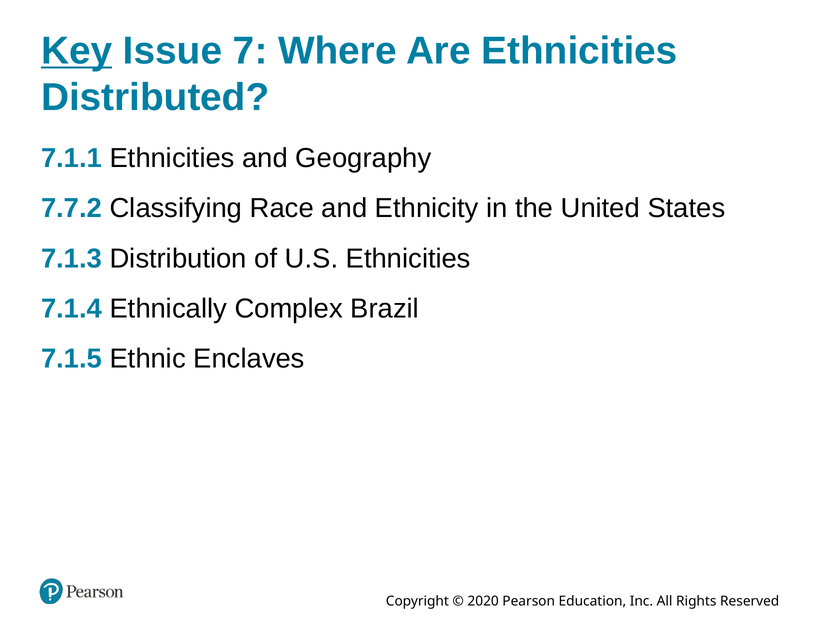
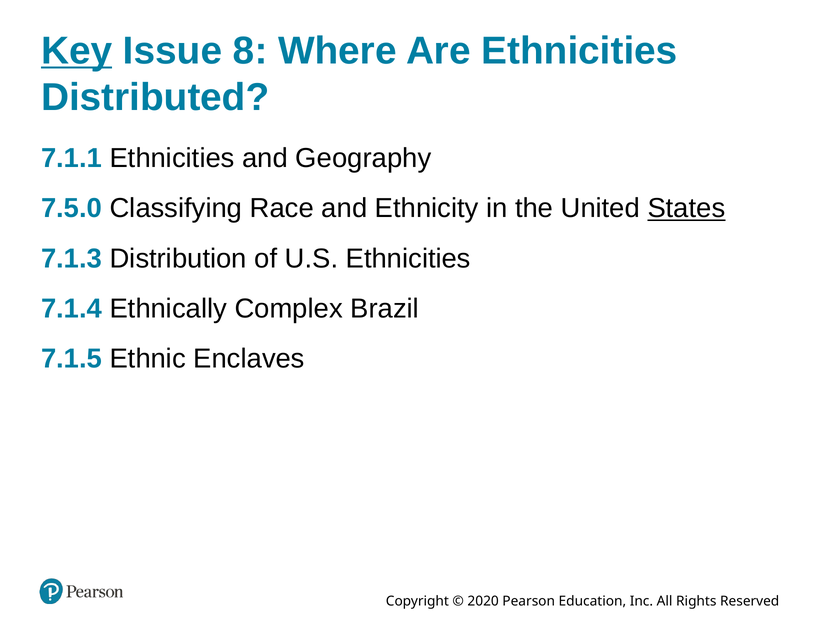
7: 7 -> 8 (250, 51)
7.7.2: 7.7.2 -> 7.5.0 (72, 209)
States underline: none -> present (686, 209)
